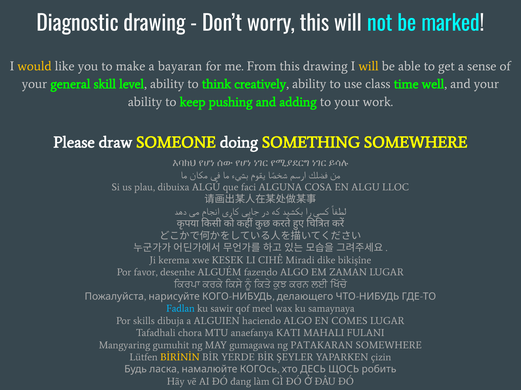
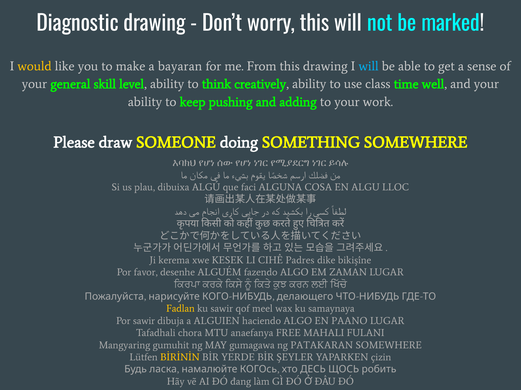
will colour: yellow -> light blue (369, 66)
Miradi: Miradi -> Padres (300, 261)
Fadlan colour: light blue -> yellow (180, 309)
Por skills: skills -> sawir (144, 321)
COMES: COMES -> PAANO (349, 321)
KATI: KATI -> FREE (288, 334)
